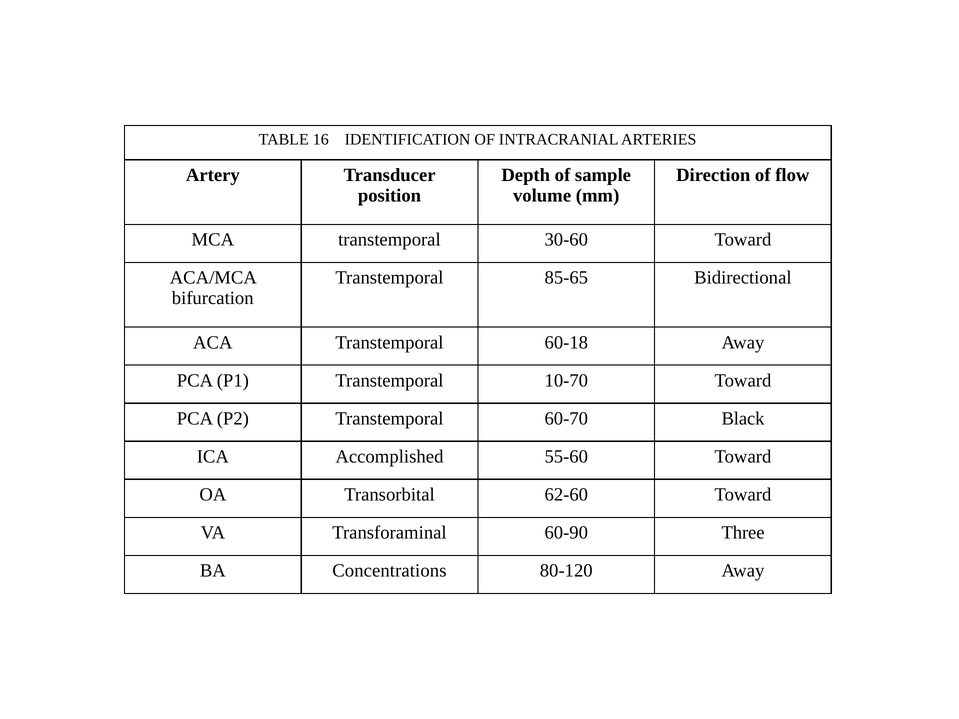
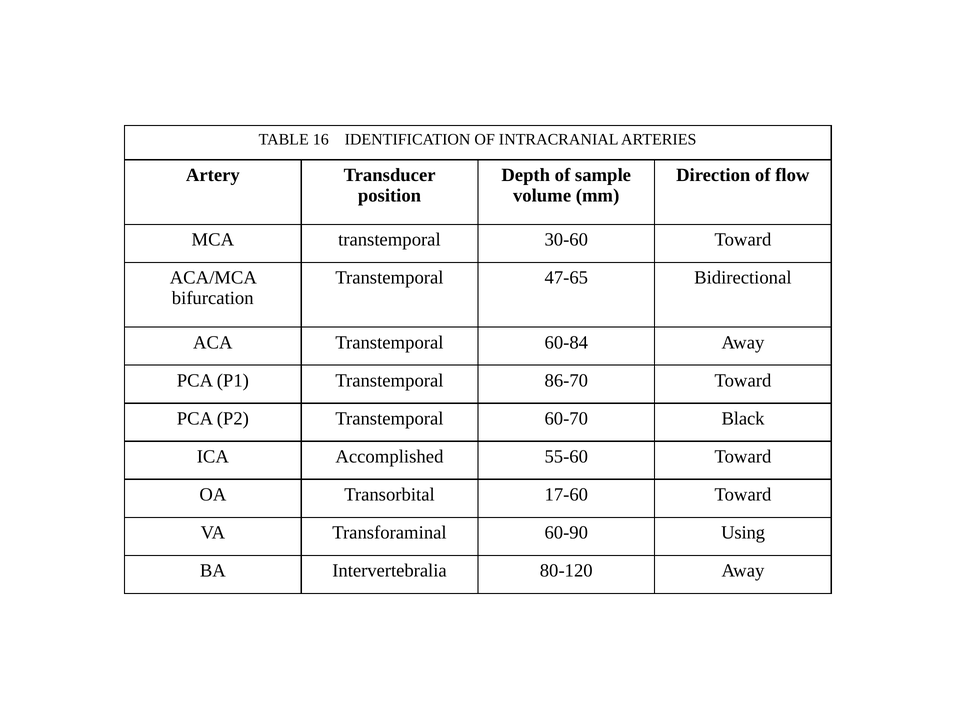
85-65: 85-65 -> 47-65 (566, 278)
60-18: 60-18 -> 60-84 (566, 342)
10-70: 10-70 -> 86-70 (566, 381)
62-60: 62-60 -> 17-60 (566, 495)
Three: Three -> Using (743, 533)
Concentrations: Concentrations -> Intervertebralia (389, 571)
